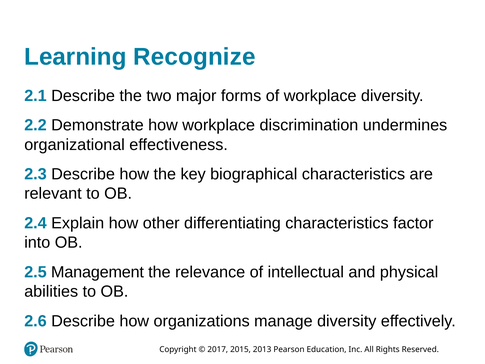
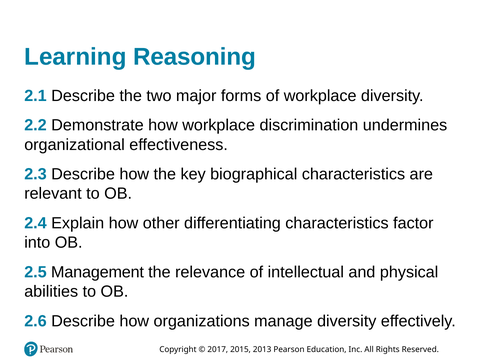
Recognize: Recognize -> Reasoning (195, 57)
